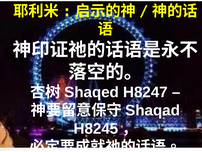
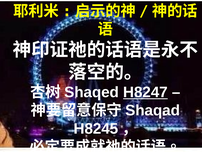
H8247 underline: none -> present (145, 92)
